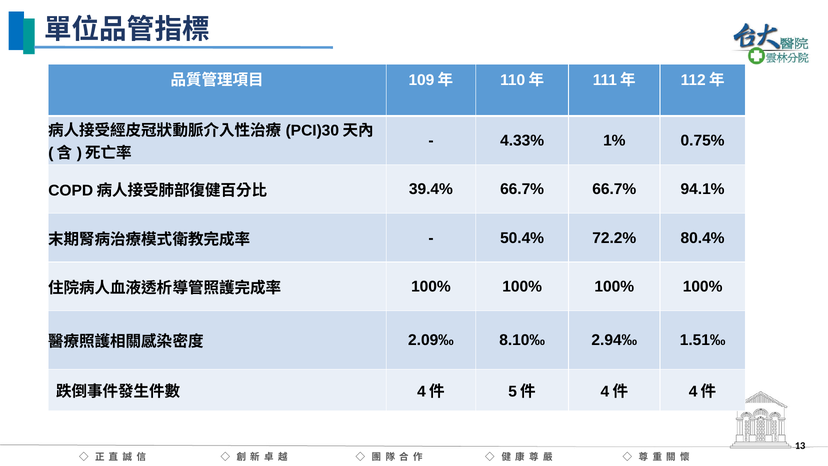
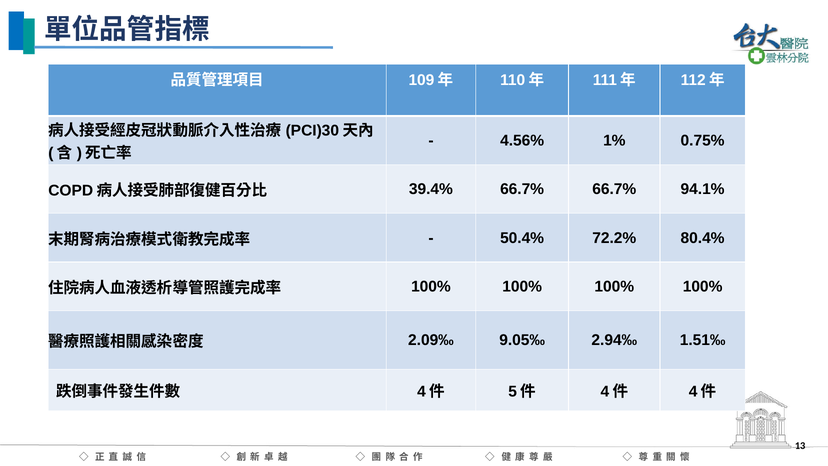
4.33%: 4.33% -> 4.56% (522, 140)
8.10‰: 8.10‰ -> 9.05‰ (522, 340)
